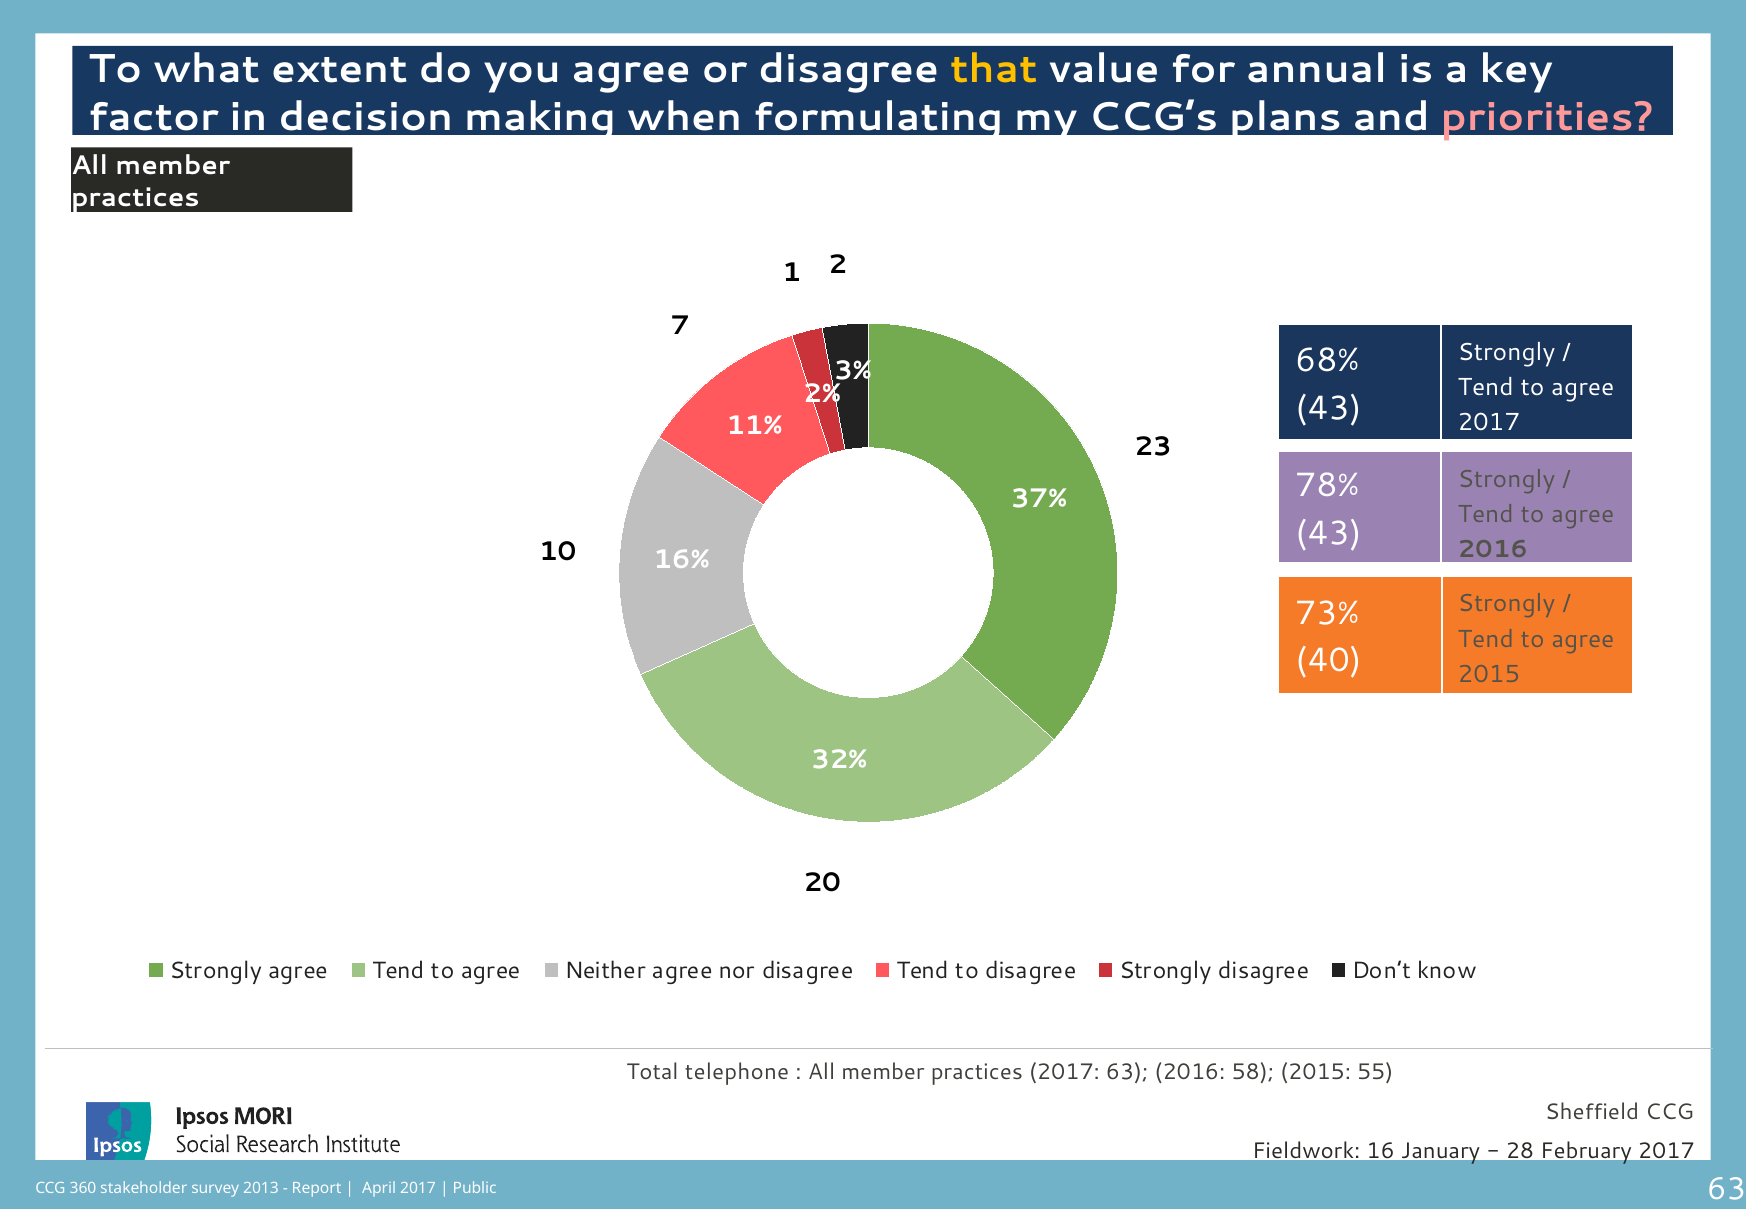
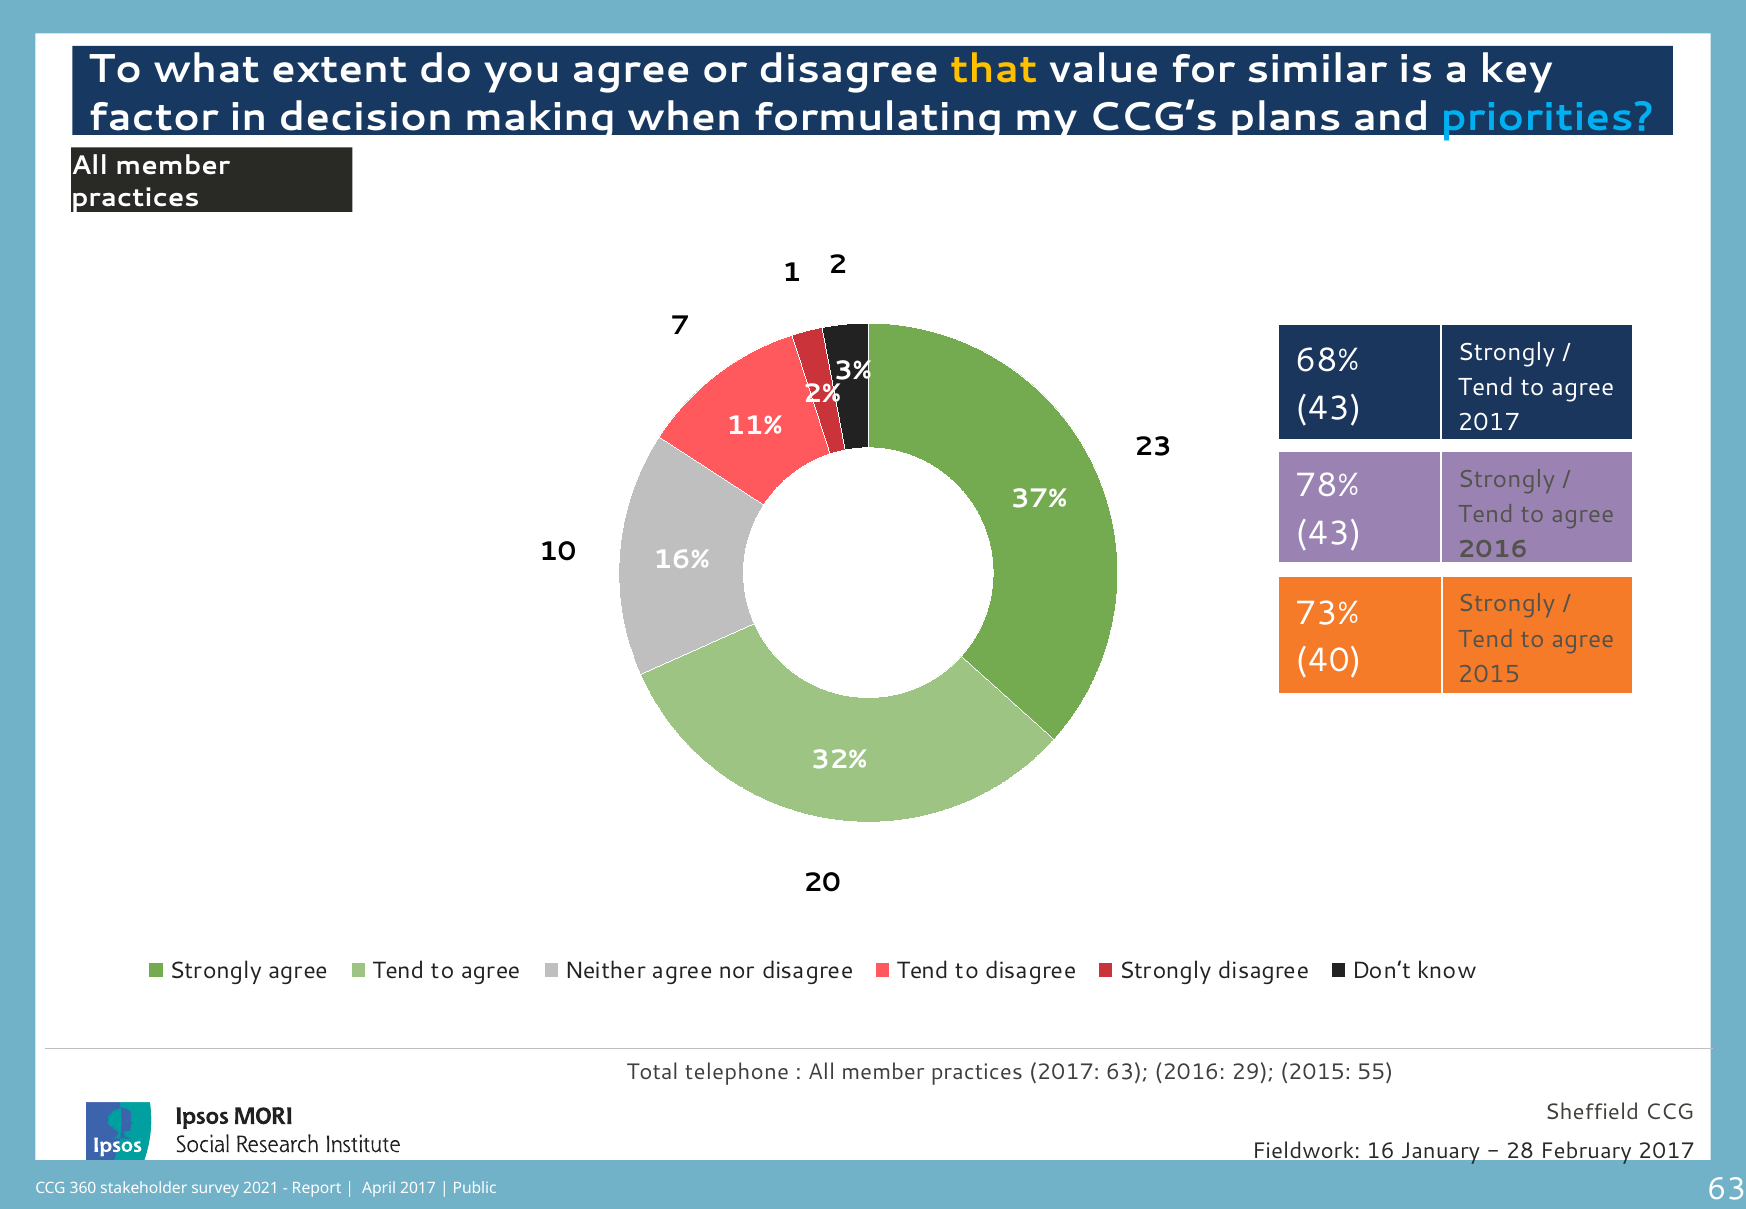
annual: annual -> similar (1317, 69)
priorities colour: pink -> light blue (1547, 117)
58: 58 -> 29 (1253, 1071)
2013: 2013 -> 2021 (261, 1188)
